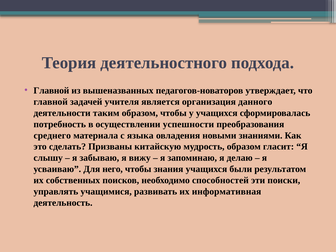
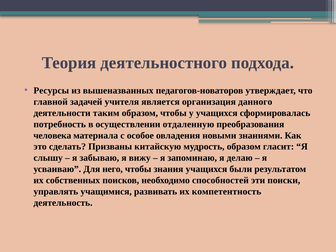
Главной: Главной -> Ресурсы (51, 91)
успешности: успешности -> отдаленную (188, 124)
среднего: среднего -> человека (52, 135)
языка: языка -> особое (140, 135)
информативная: информативная -> компетентность (227, 192)
